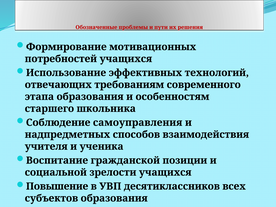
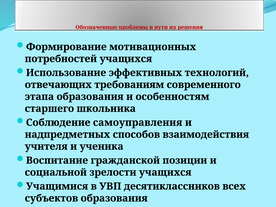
Повышение: Повышение -> Учащимися (57, 186)
